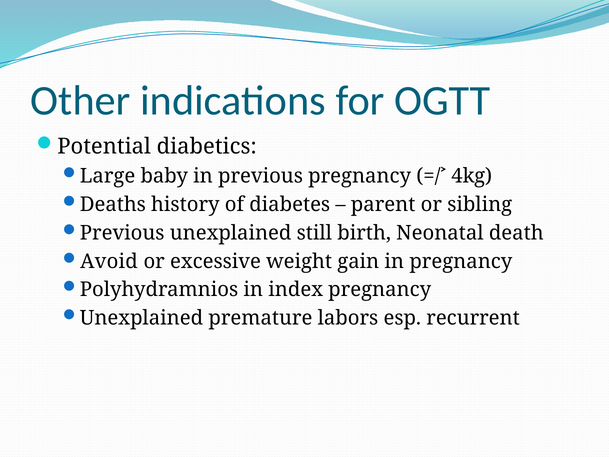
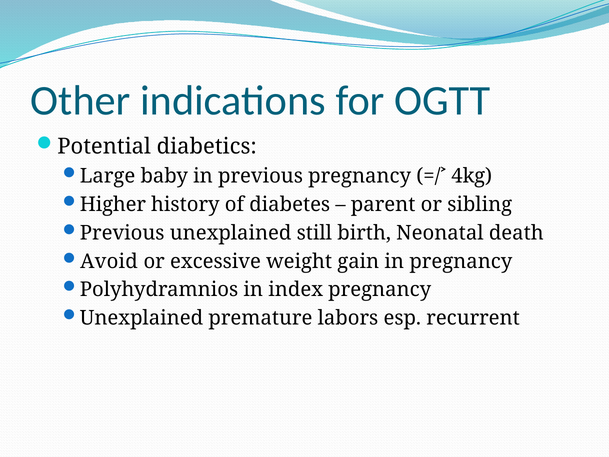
Deaths: Deaths -> Higher (113, 204)
